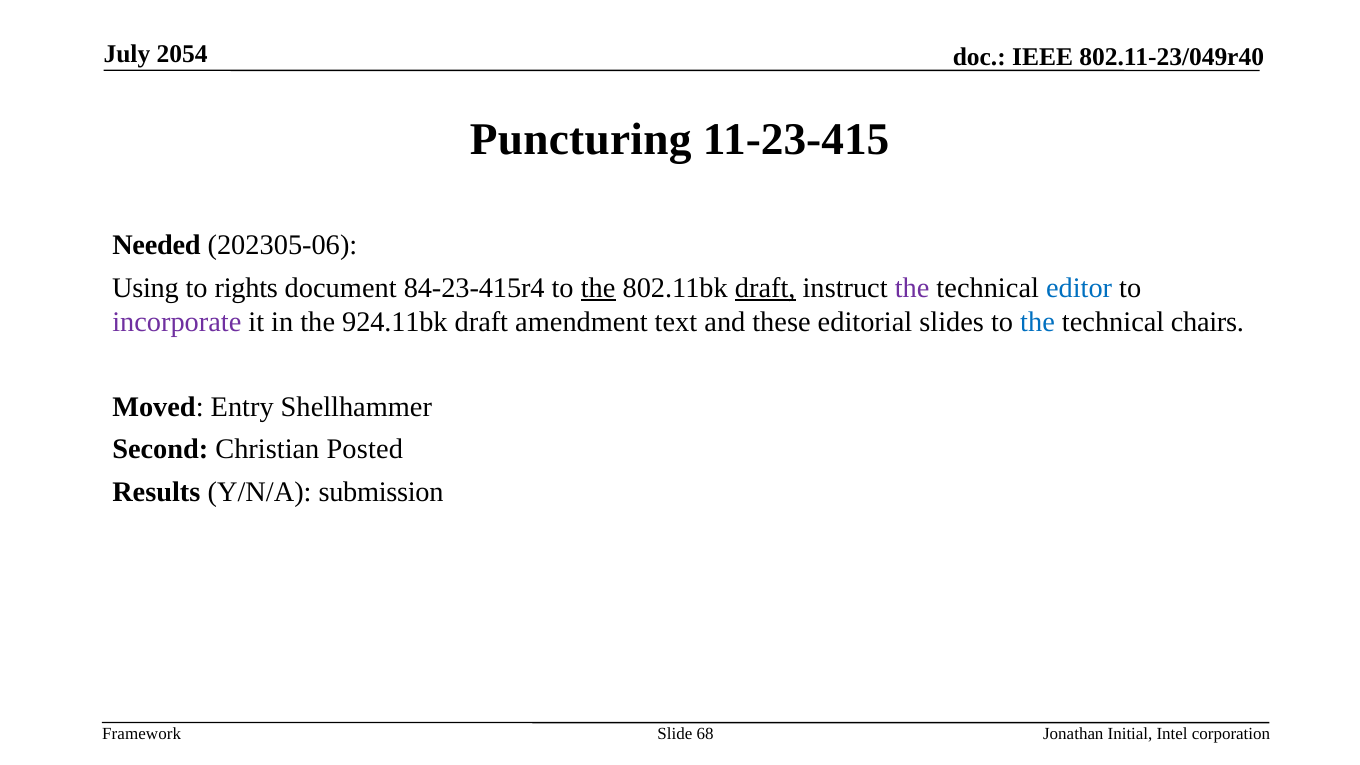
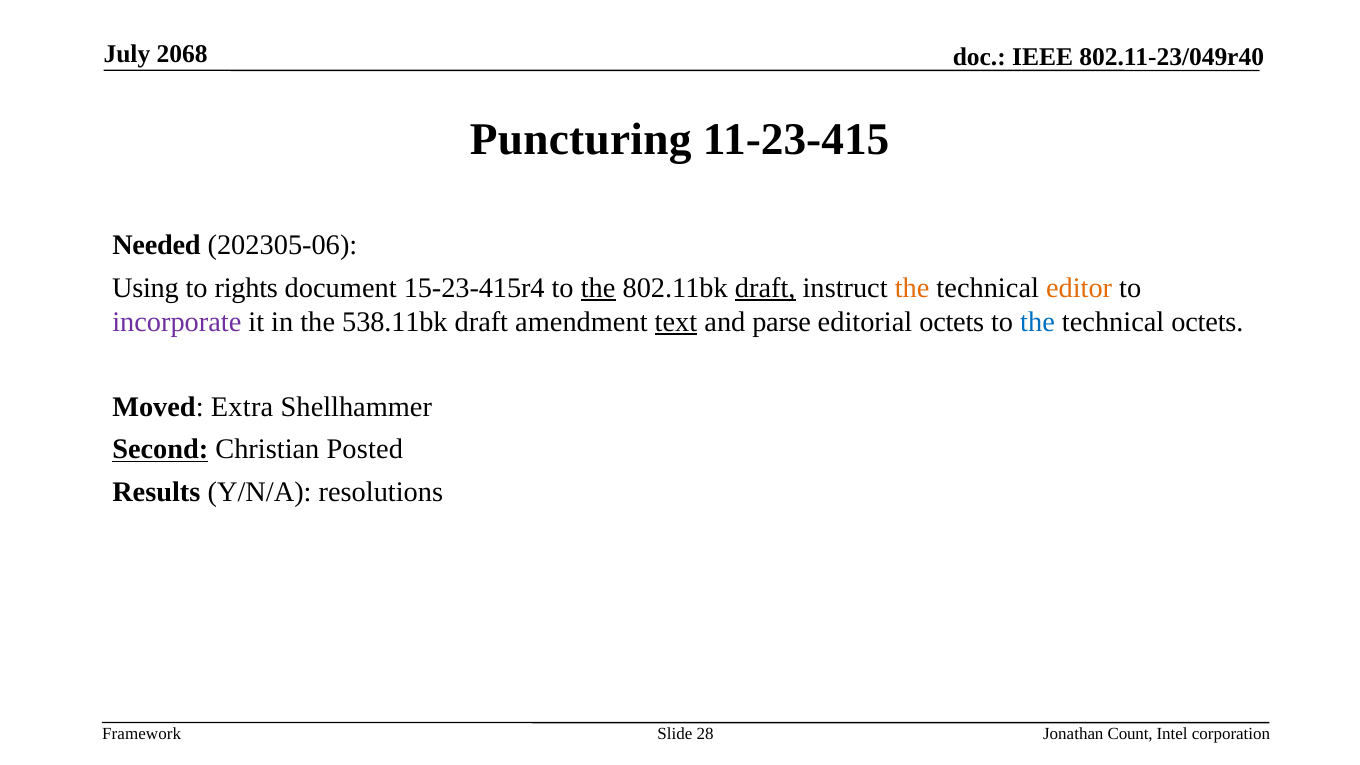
2054: 2054 -> 2068 (182, 54)
84-23-415r4: 84-23-415r4 -> 15-23-415r4 (474, 288)
the colour: purple -> orange (912, 288)
editor colour: blue -> orange (1079, 288)
924.11bk: 924.11bk -> 538.11bk (395, 322)
text underline: none -> present (676, 322)
these: these -> parse (782, 322)
editorial slides: slides -> octets (952, 322)
technical chairs: chairs -> octets (1207, 322)
Entry: Entry -> Extra (242, 407)
Second underline: none -> present (160, 449)
submission: submission -> resolutions (381, 492)
68: 68 -> 28 (705, 734)
Initial: Initial -> Count (1130, 734)
